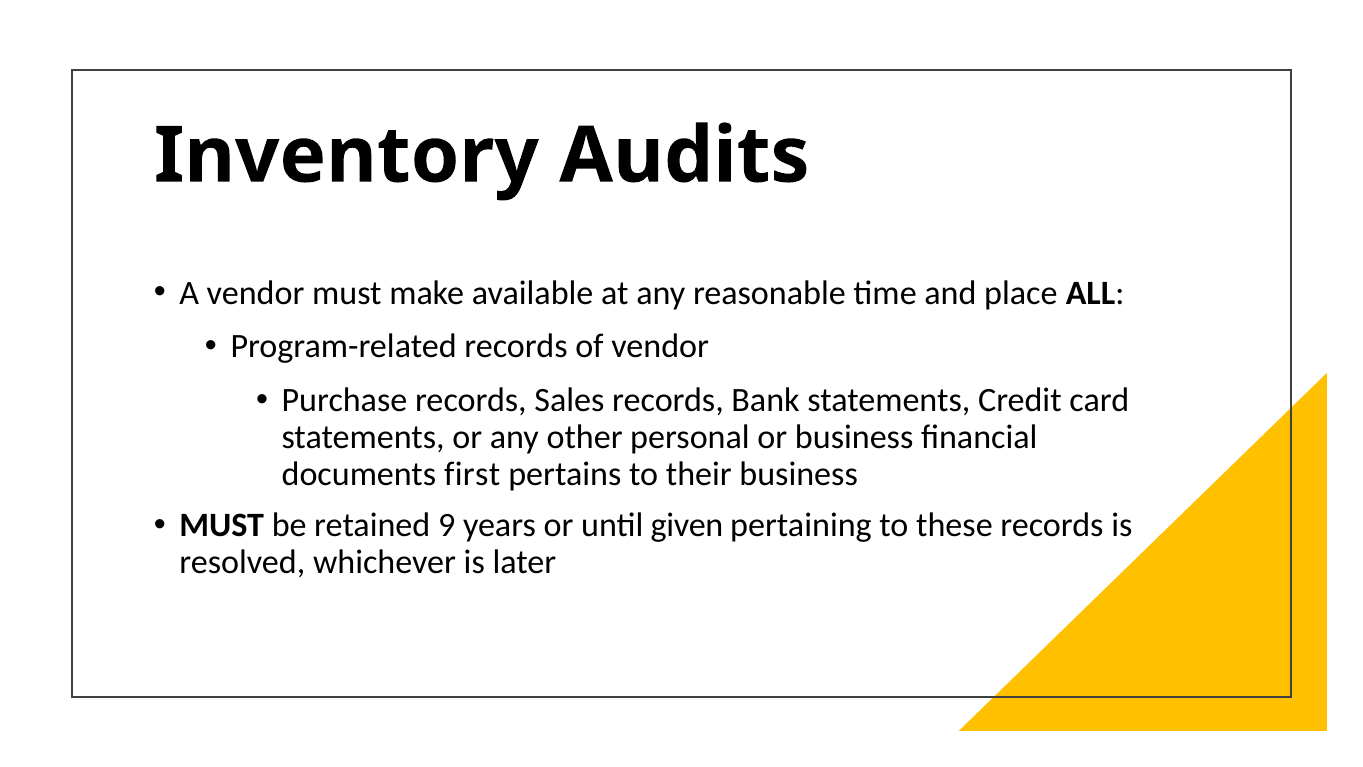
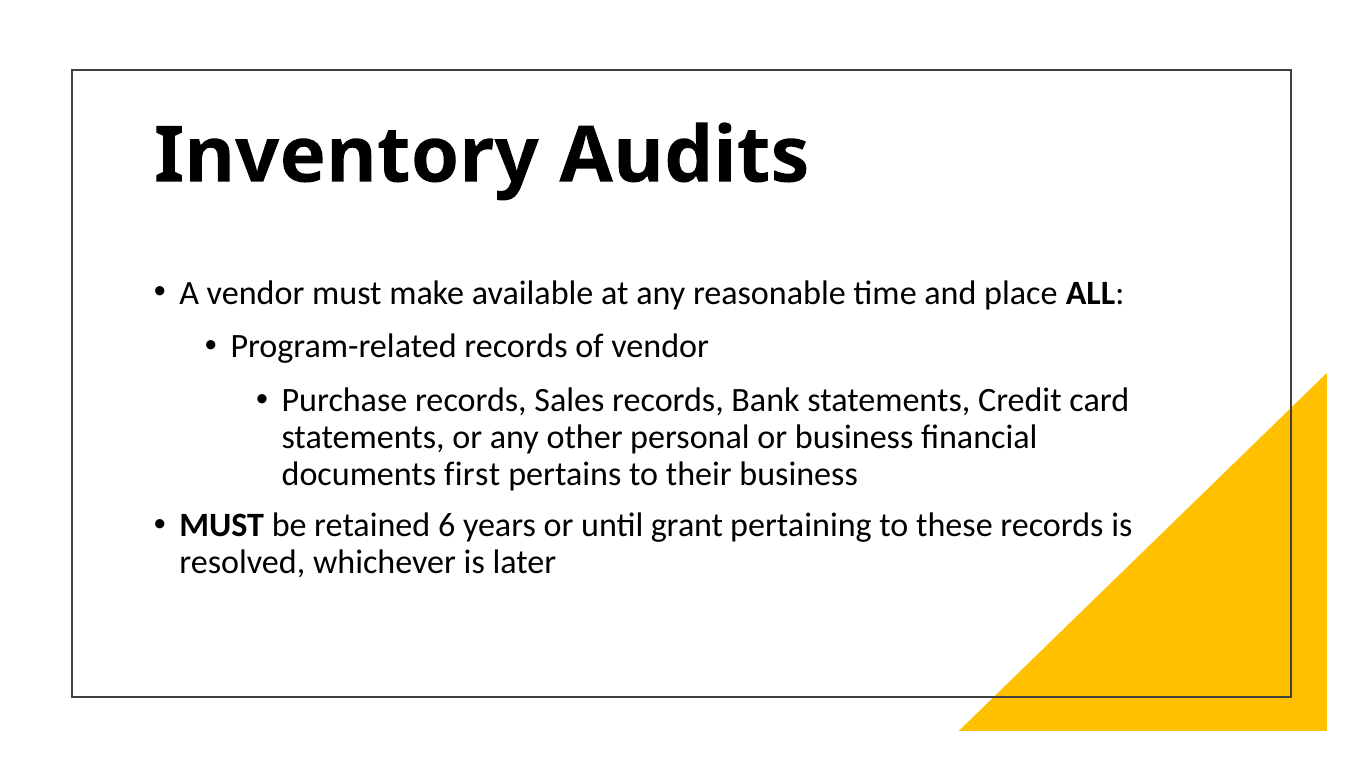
9: 9 -> 6 (447, 525)
given: given -> grant (687, 525)
